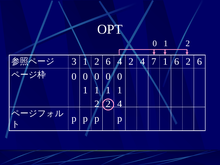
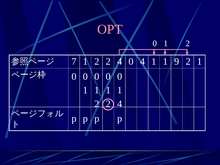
OPT colour: white -> pink (110, 29)
3: 3 -> 7 (74, 62)
1 2 6: 6 -> 2 (108, 62)
2: 2 -> 0 (131, 62)
4 7: 7 -> 1 (154, 62)
1 6: 6 -> 9 (177, 62)
6: 6 -> 1 (200, 62)
